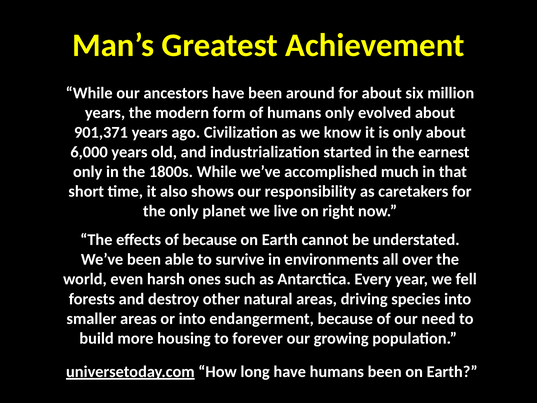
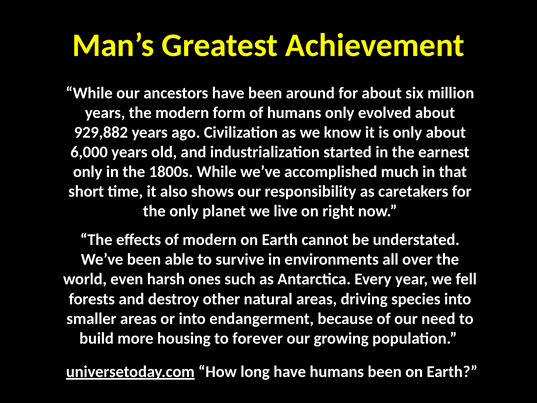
901,371: 901,371 -> 929,882 (101, 132)
of because: because -> modern (210, 240)
